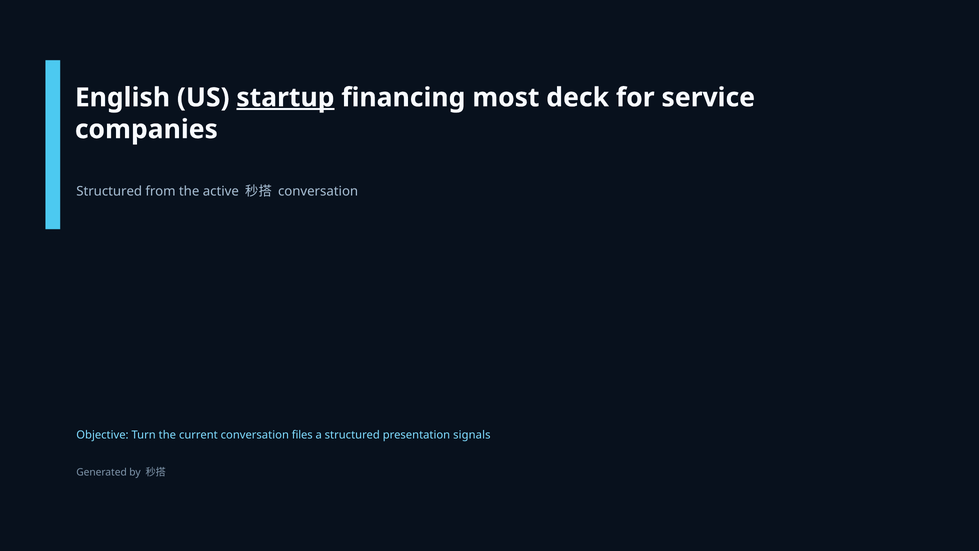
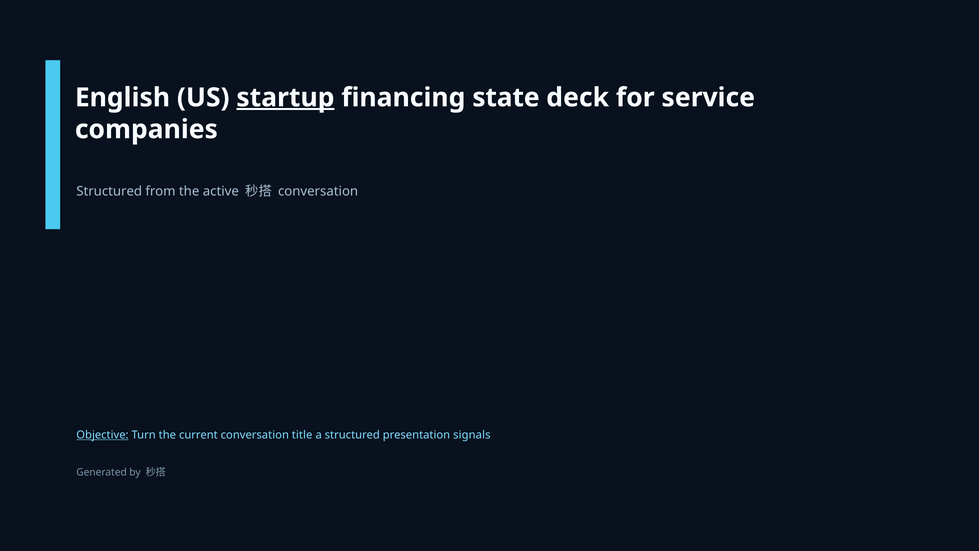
most: most -> state (506, 98)
Objective underline: none -> present (102, 435)
files: files -> title (302, 435)
